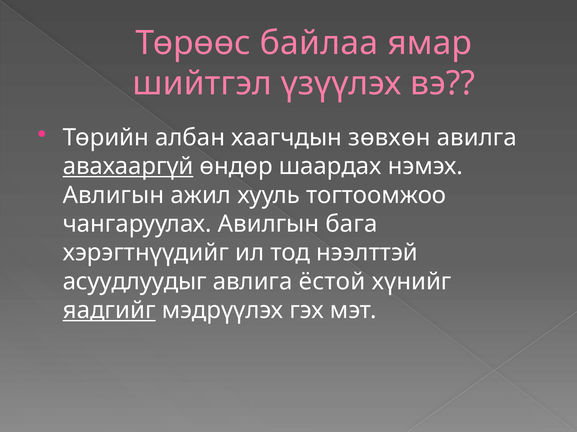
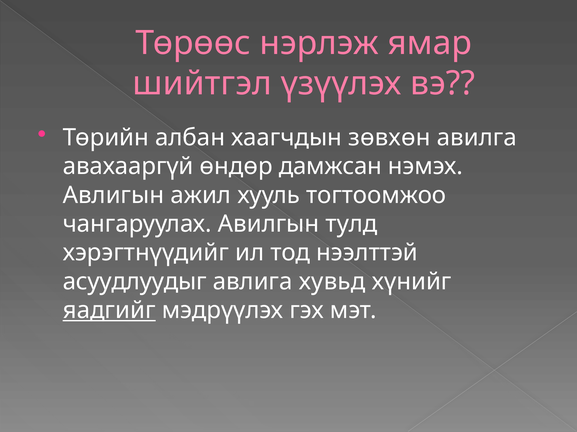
байлаа: байлаа -> нэрлэж (319, 43)
авахааргүй underline: present -> none (128, 167)
шаардах: шаардах -> дамжсан (330, 167)
бага: бага -> тулд (352, 224)
ёстой: ёстой -> хувьд (332, 282)
